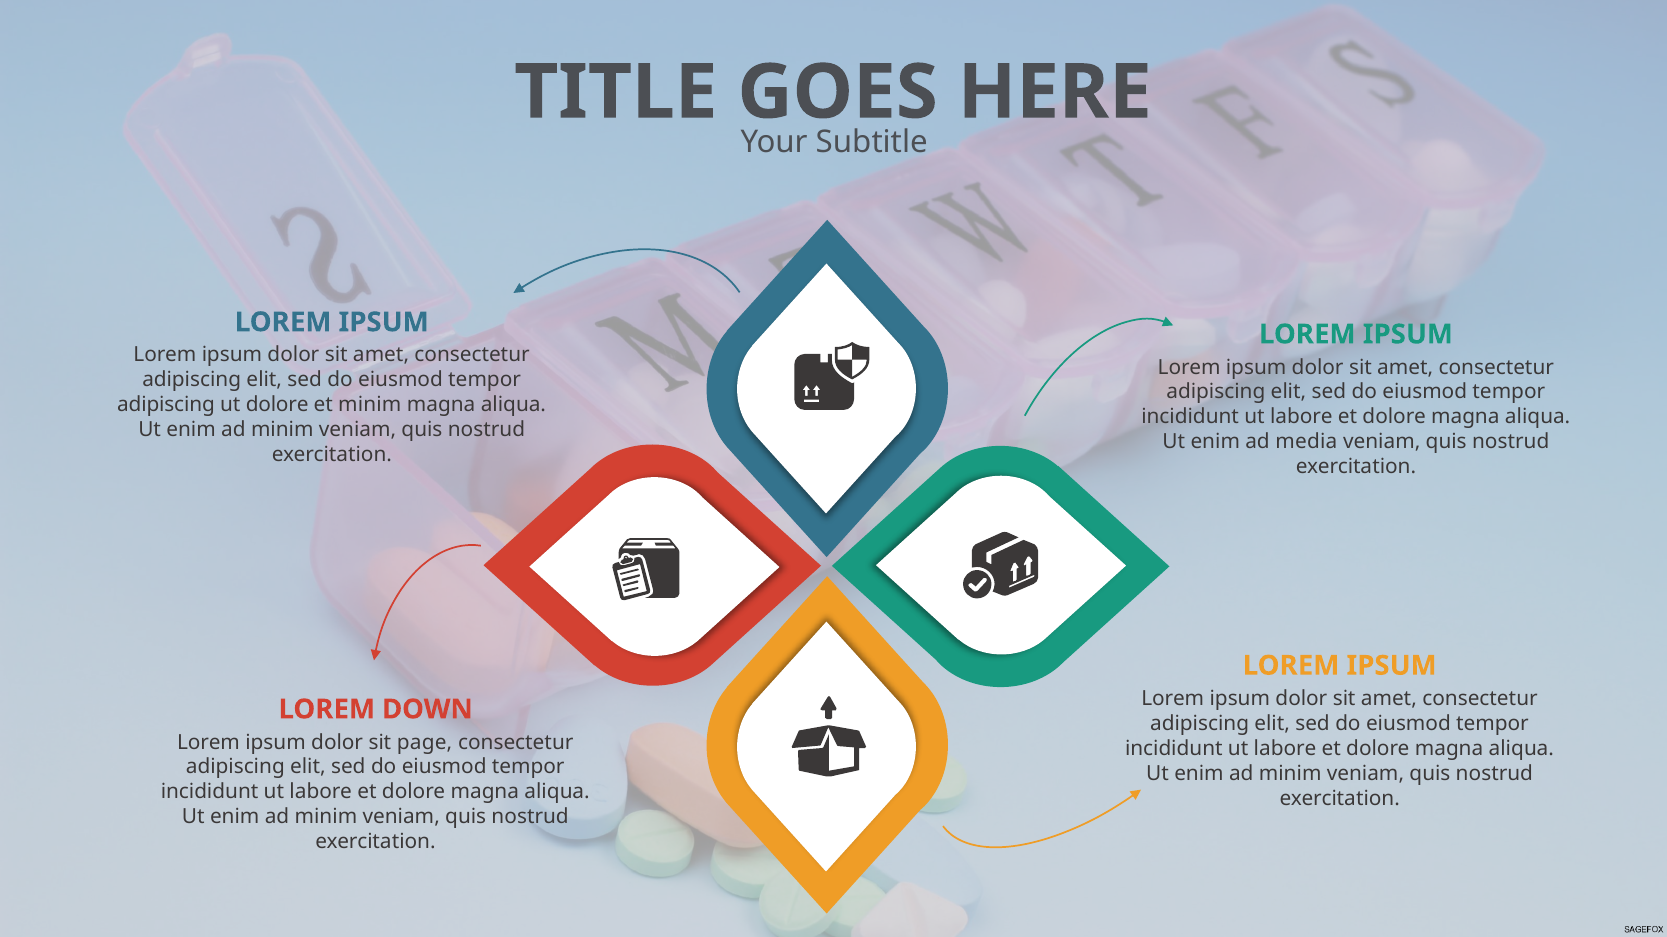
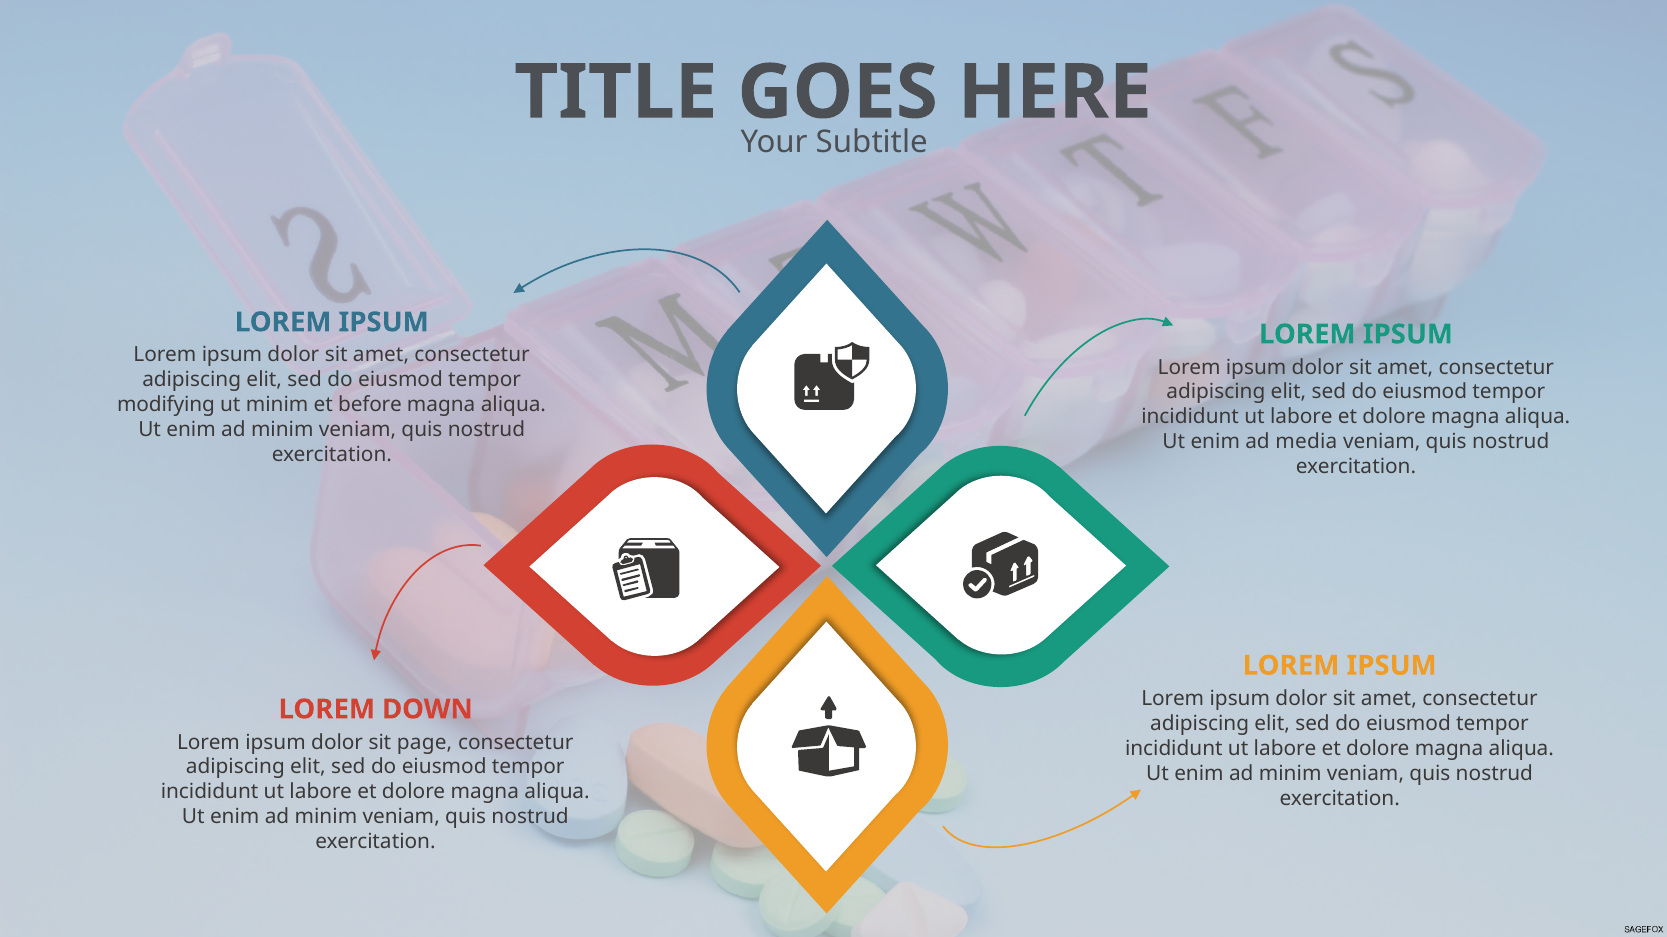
adipiscing: adipiscing -> modifying (166, 405)
ut dolore: dolore -> minim (277, 405)
et minim: minim -> before (370, 405)
